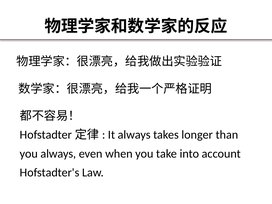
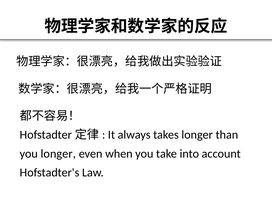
you always: always -> longer (58, 154)
